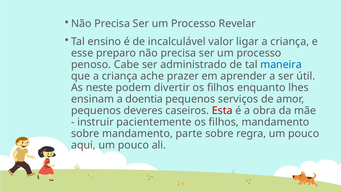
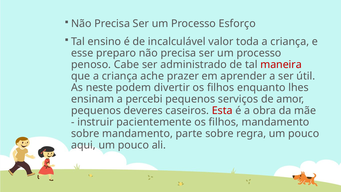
Revelar: Revelar -> Esforço (237, 24)
ligar: ligar -> toda (248, 41)
maneira colour: blue -> red (281, 64)
doentia: doentia -> percebi (144, 99)
